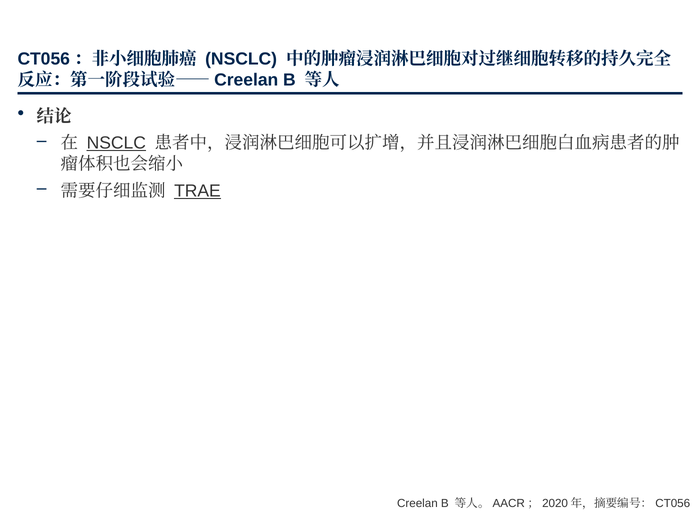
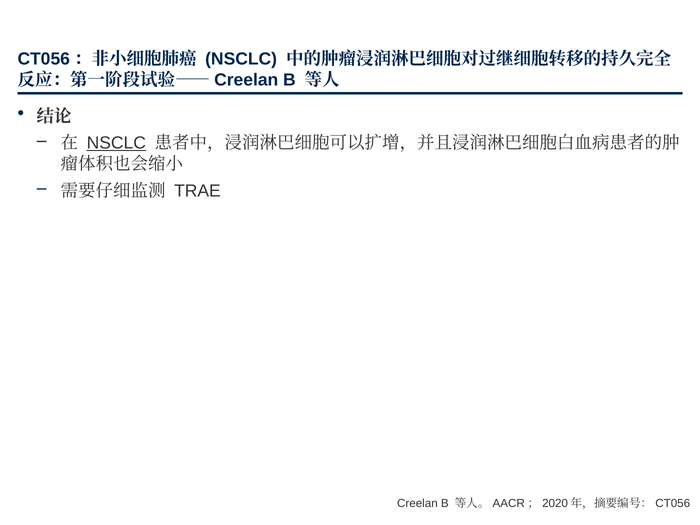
TRAE underline: present -> none (197, 191)
